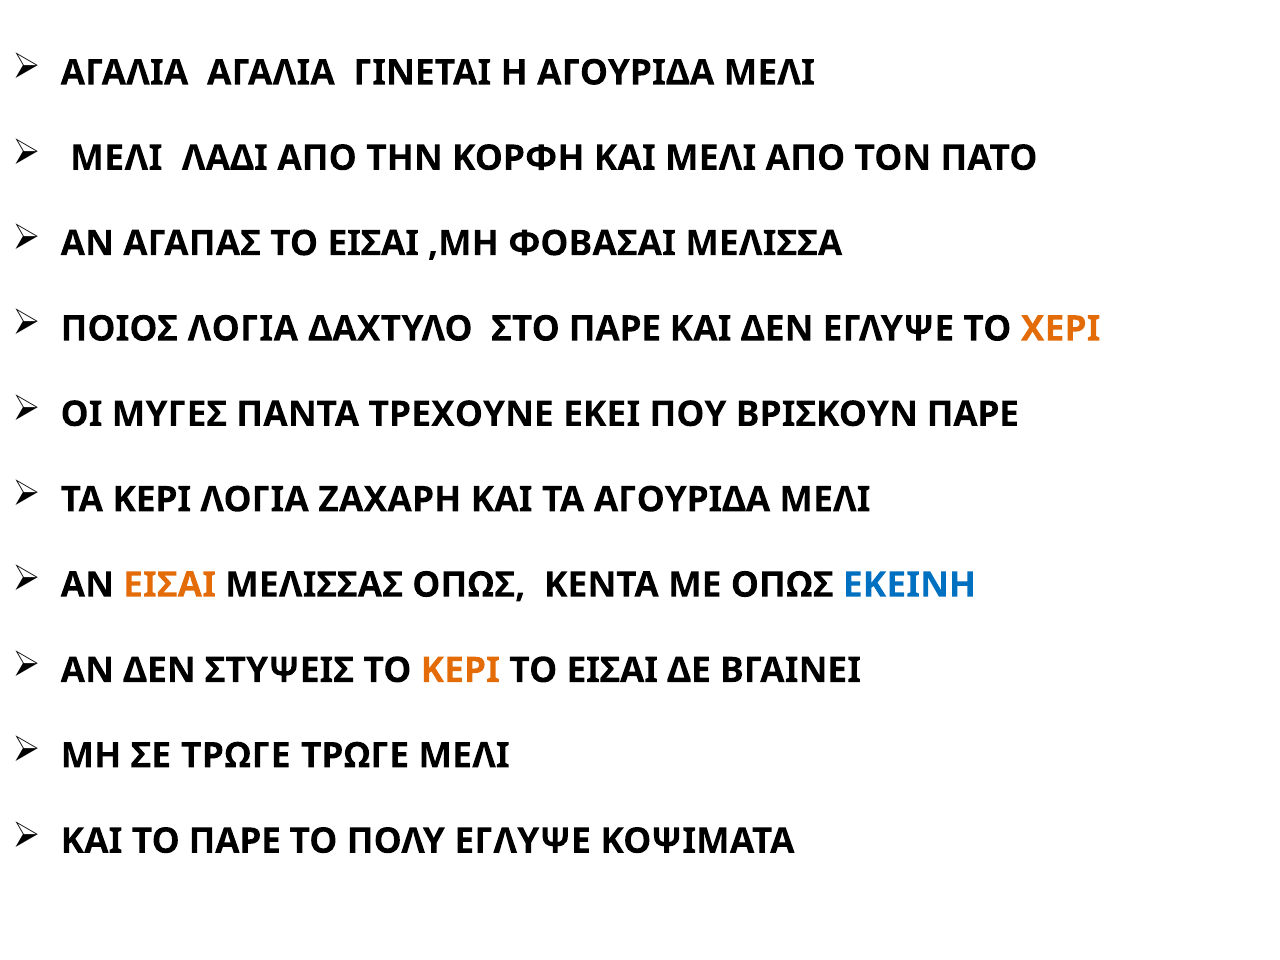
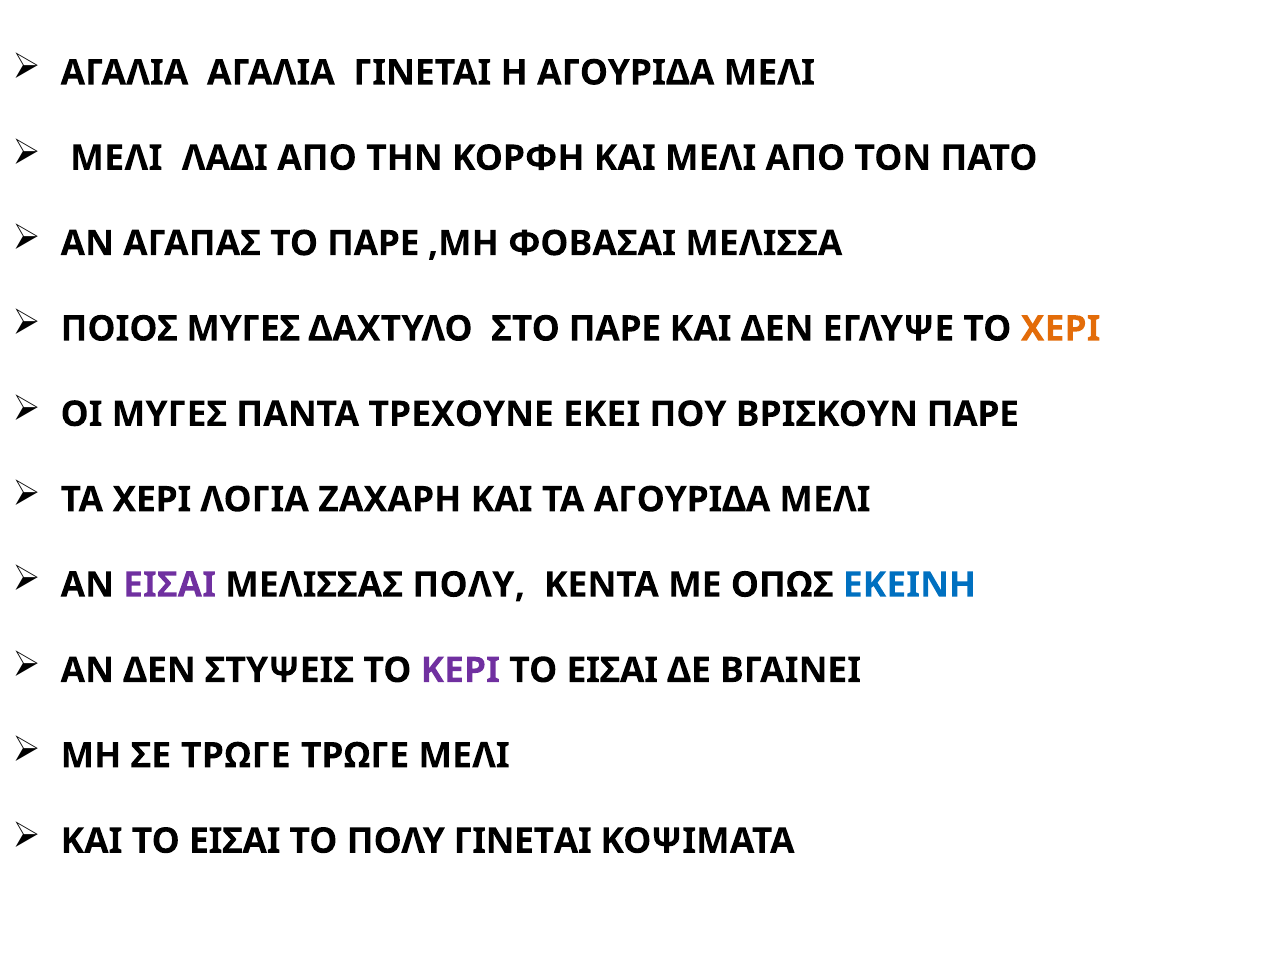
ΑΓΑΠΑΣ ΤΟ ΕΙΣΑΙ: ΕΙΣΑΙ -> ΠΑΡΕ (373, 244)
ΠΟΙΟΣ ΛΟΓΙΑ: ΛΟΓΙΑ -> ΜΥΓΕΣ (243, 329)
ΤΑ ΚΕΡΙ: ΚΕΡΙ -> ΧΕΡΙ (152, 500)
ΕΙΣΑΙ colour: orange -> purple (170, 585)
ΜΕΛΙΣΣΑΣ ΟΠΩΣ: ΟΠΩΣ -> ΠΟΛΥ (469, 585)
ΚΕΡΙ colour: orange -> purple (460, 670)
ΚΑΙ ΤΟ ΠΑΡΕ: ΠΑΡΕ -> ΕΙΣΑΙ (235, 841)
ΠΟΛΥ ΕΓΛΥΨΕ: ΕΓΛΥΨΕ -> ΓΙΝΕΤΑΙ (523, 841)
